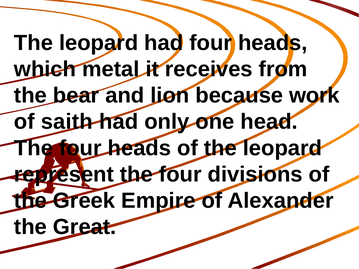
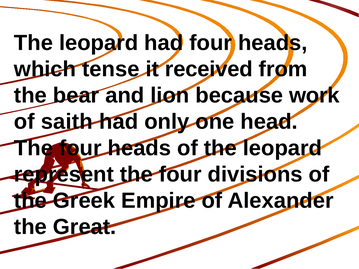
metal: metal -> tense (111, 69)
receives: receives -> received (209, 69)
